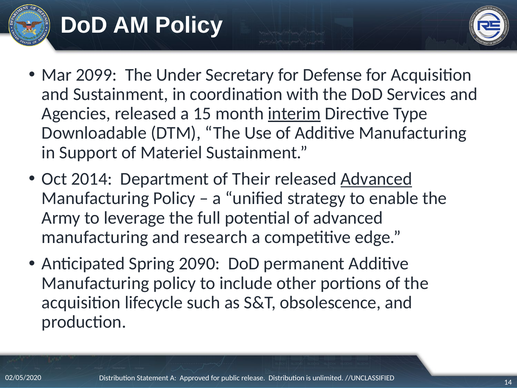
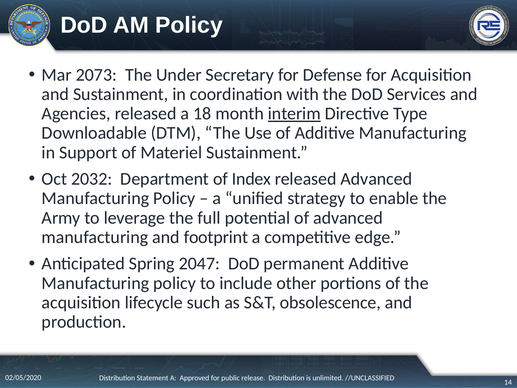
2099: 2099 -> 2073 (96, 75)
15: 15 -> 18 (202, 114)
2014: 2014 -> 2032 (92, 179)
Their: Their -> Index (251, 179)
Advanced underline: present -> none (376, 179)
research: research -> footprint (216, 237)
2090: 2090 -> 2047 (199, 264)
